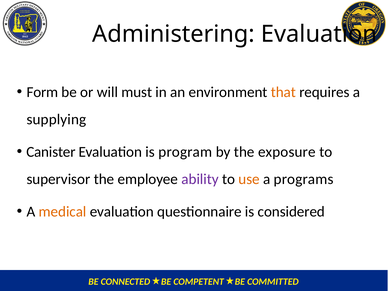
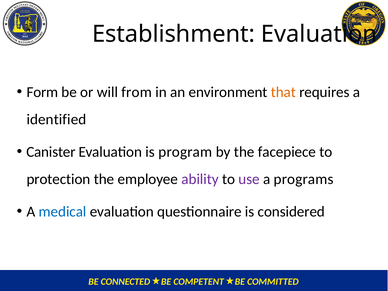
Administering: Administering -> Establishment (174, 34)
must: must -> from (137, 92)
supplying: supplying -> identified (56, 119)
exposure: exposure -> facepiece (287, 152)
supervisor: supervisor -> protection (58, 179)
use colour: orange -> purple (249, 179)
medical colour: orange -> blue (63, 212)
